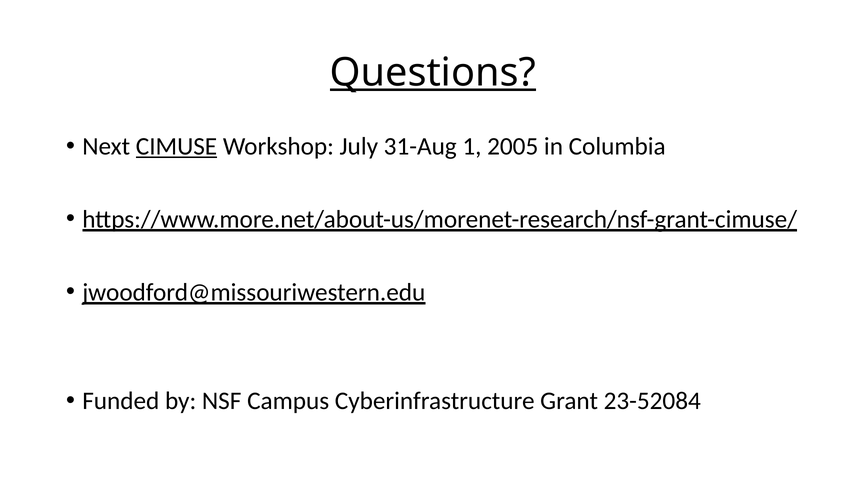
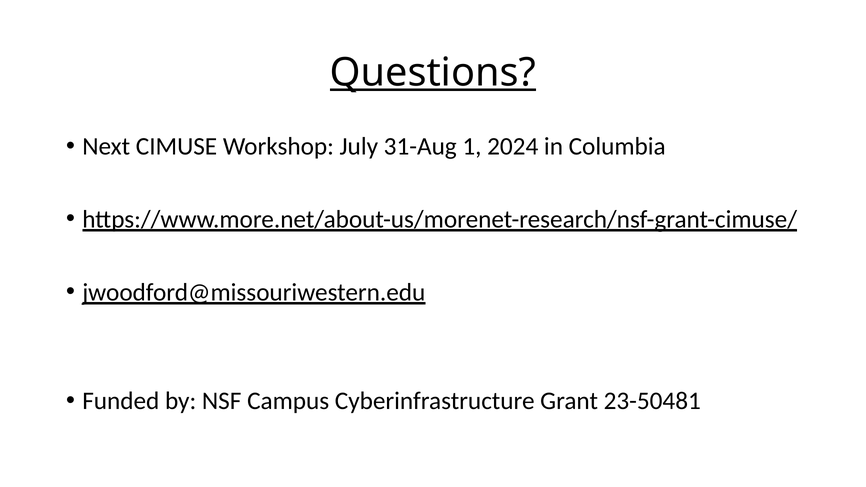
CIMUSE underline: present -> none (177, 146)
2005: 2005 -> 2024 (513, 146)
23-52084: 23-52084 -> 23-50481 (652, 401)
